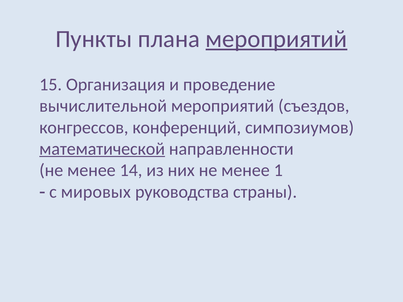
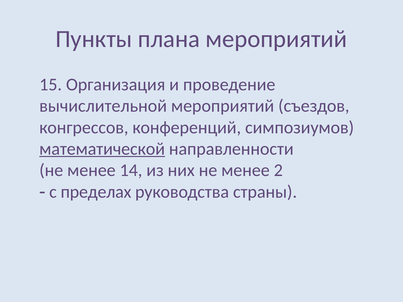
мероприятий underline: present -> none (276, 39)
1: 1 -> 2 (278, 171)
мировых: мировых -> пределах (96, 192)
